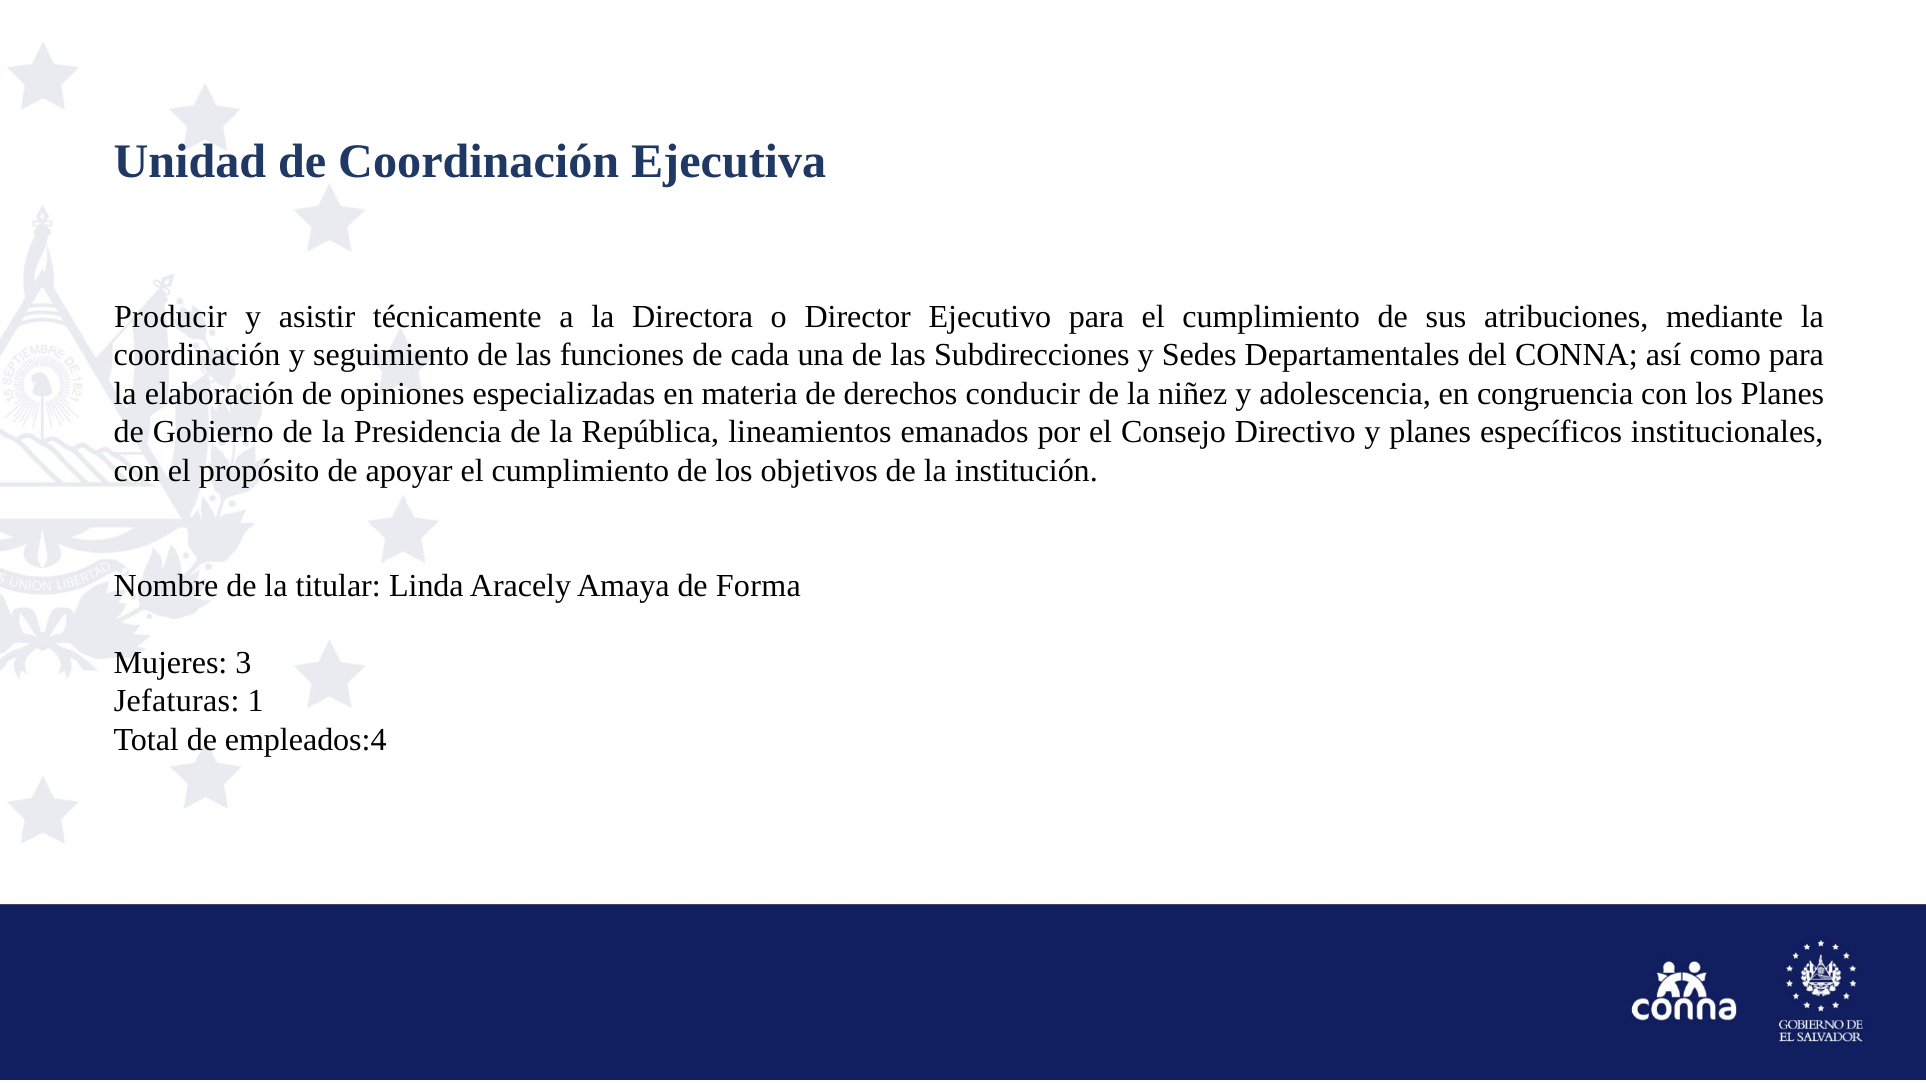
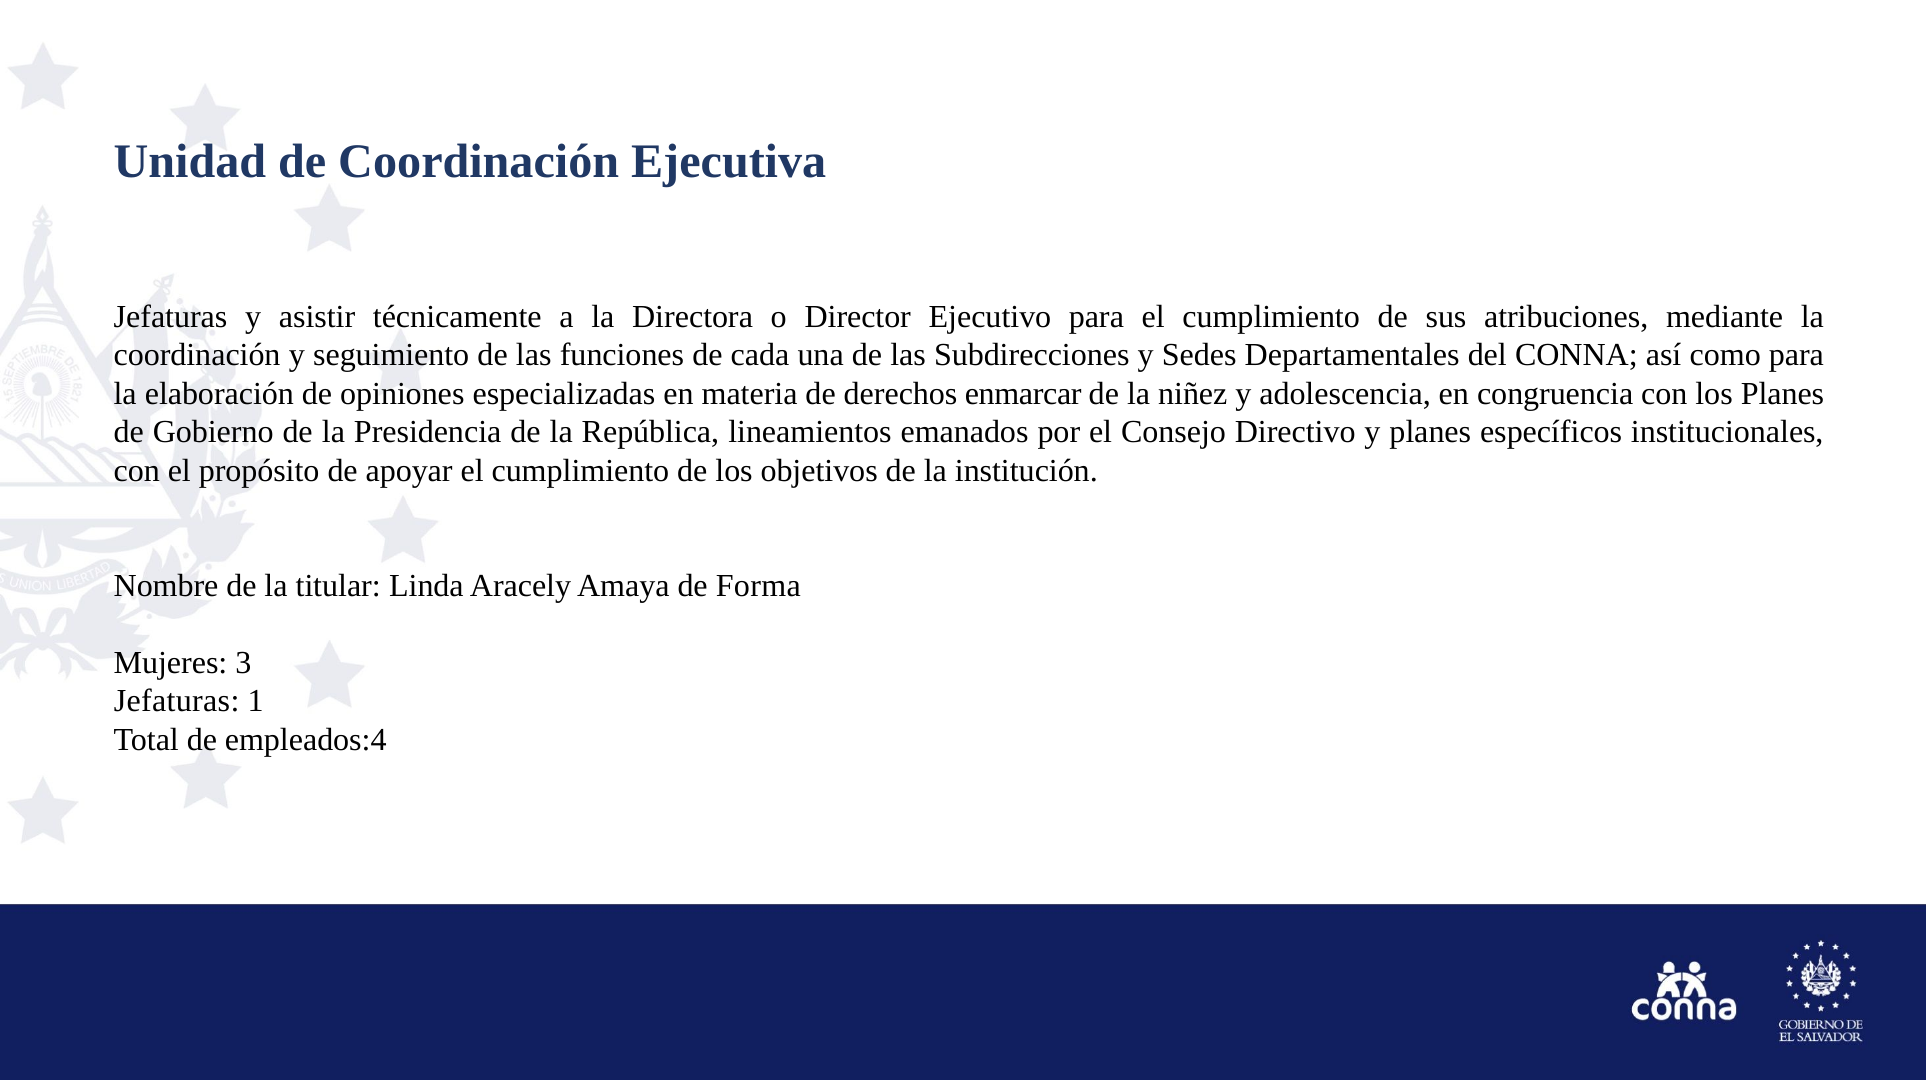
Producir: Producir -> Jefaturas (171, 317)
conducir: conducir -> enmarcar (1023, 394)
